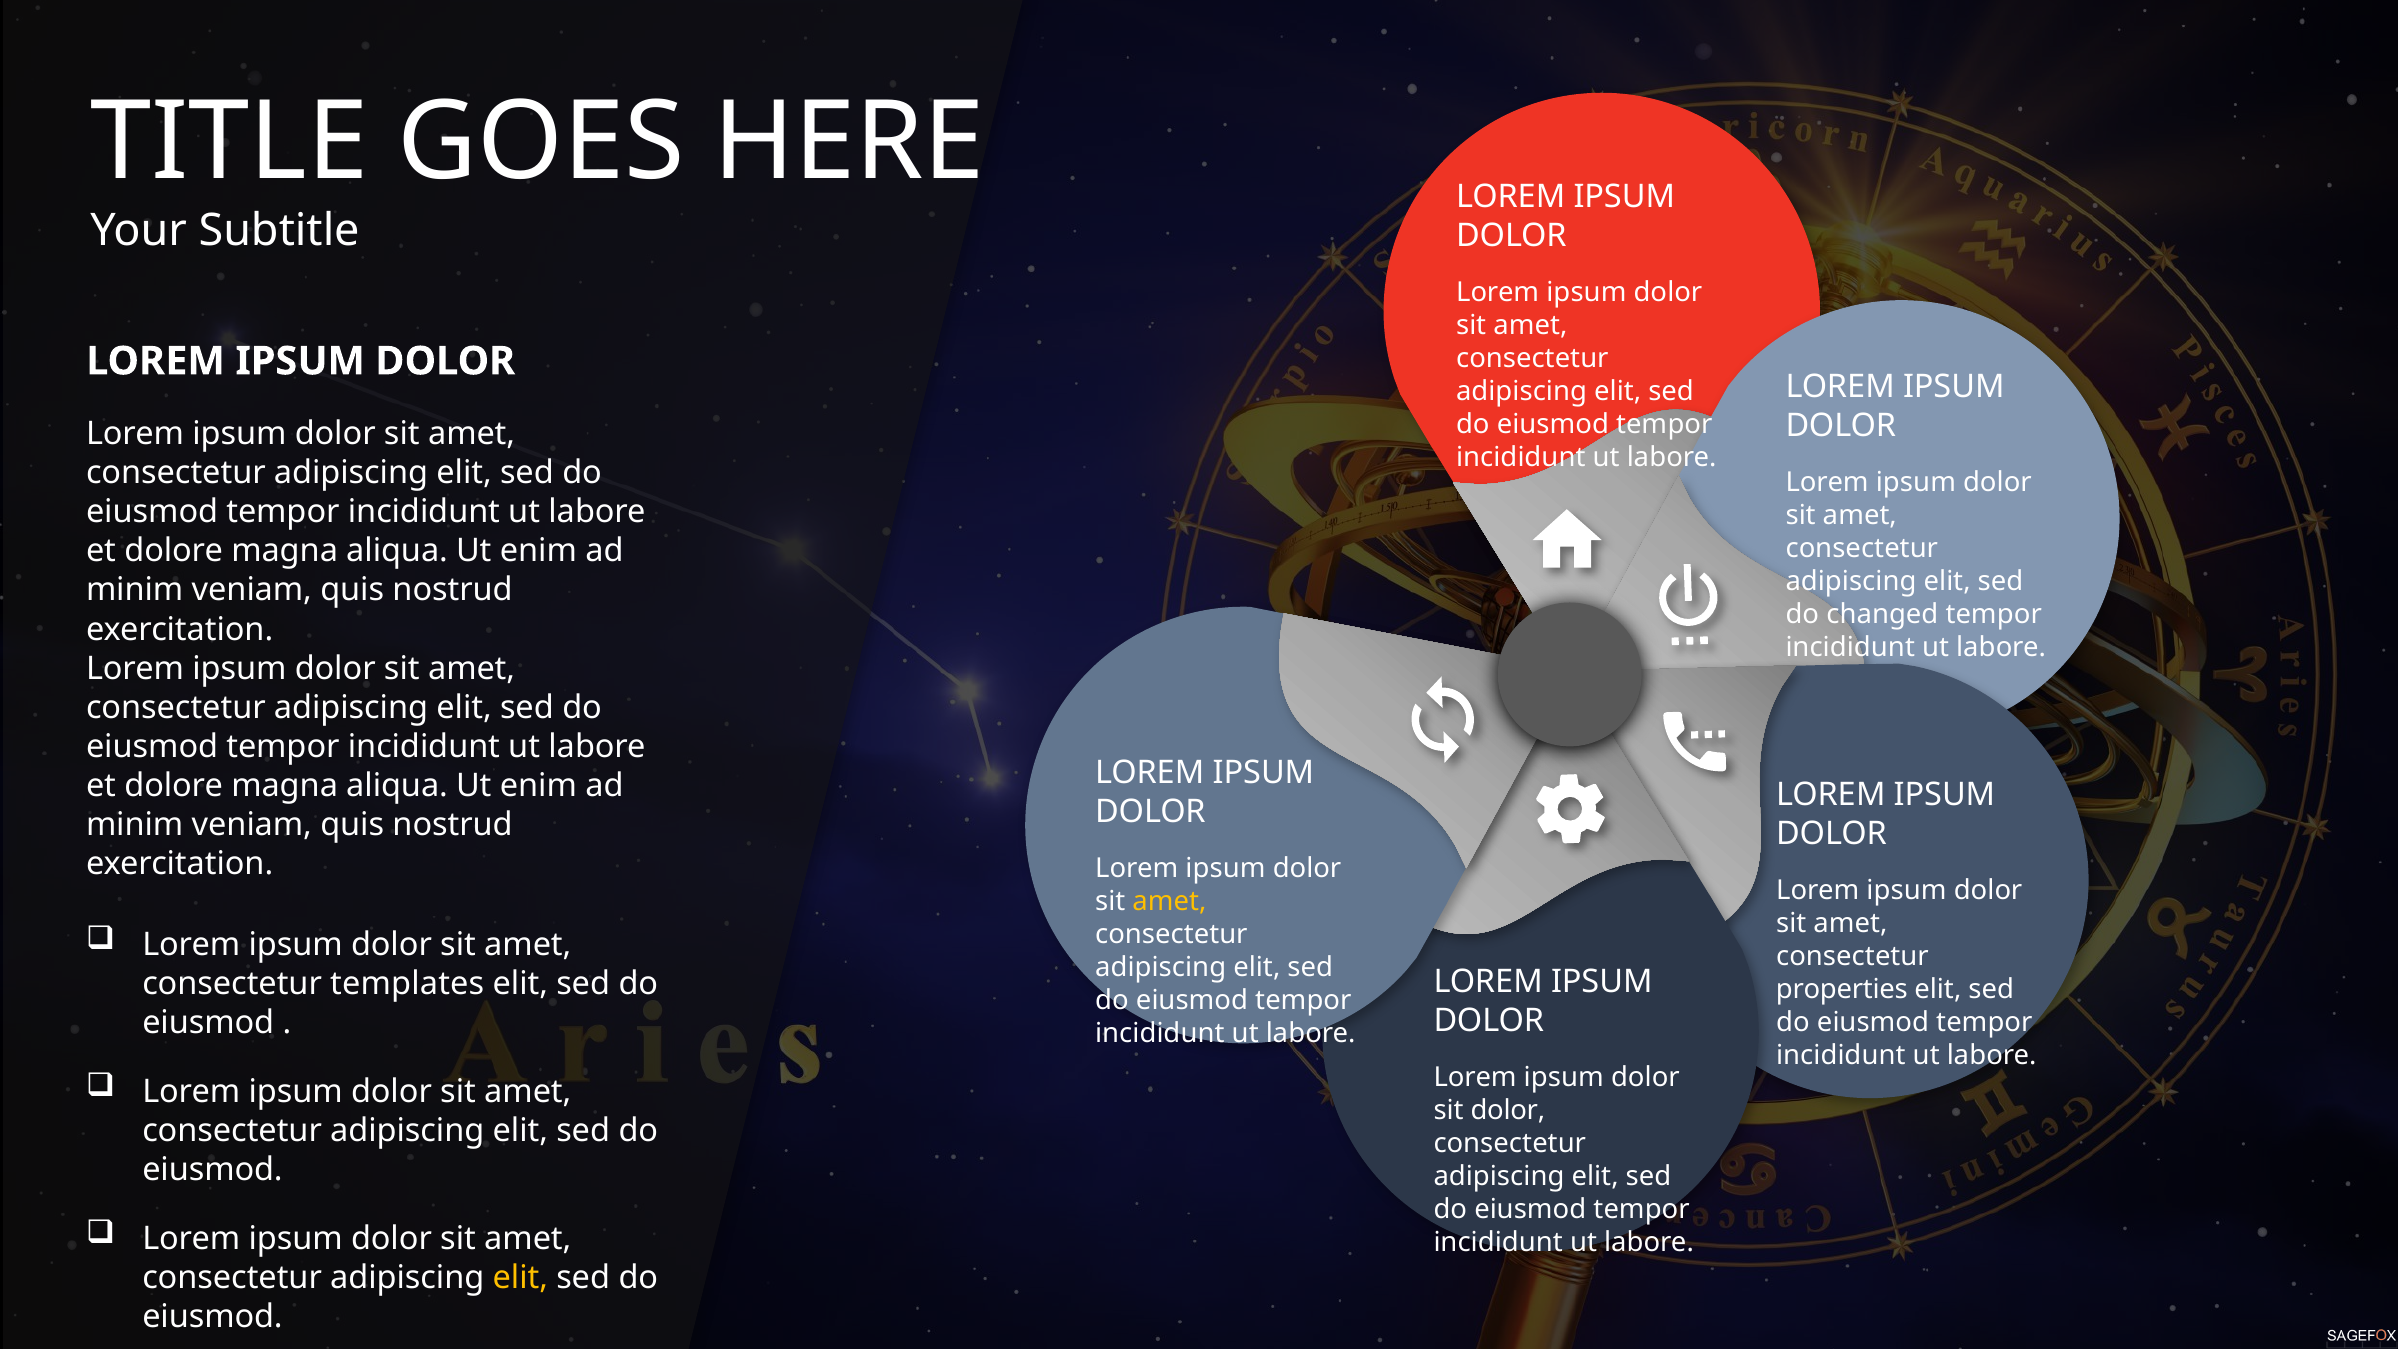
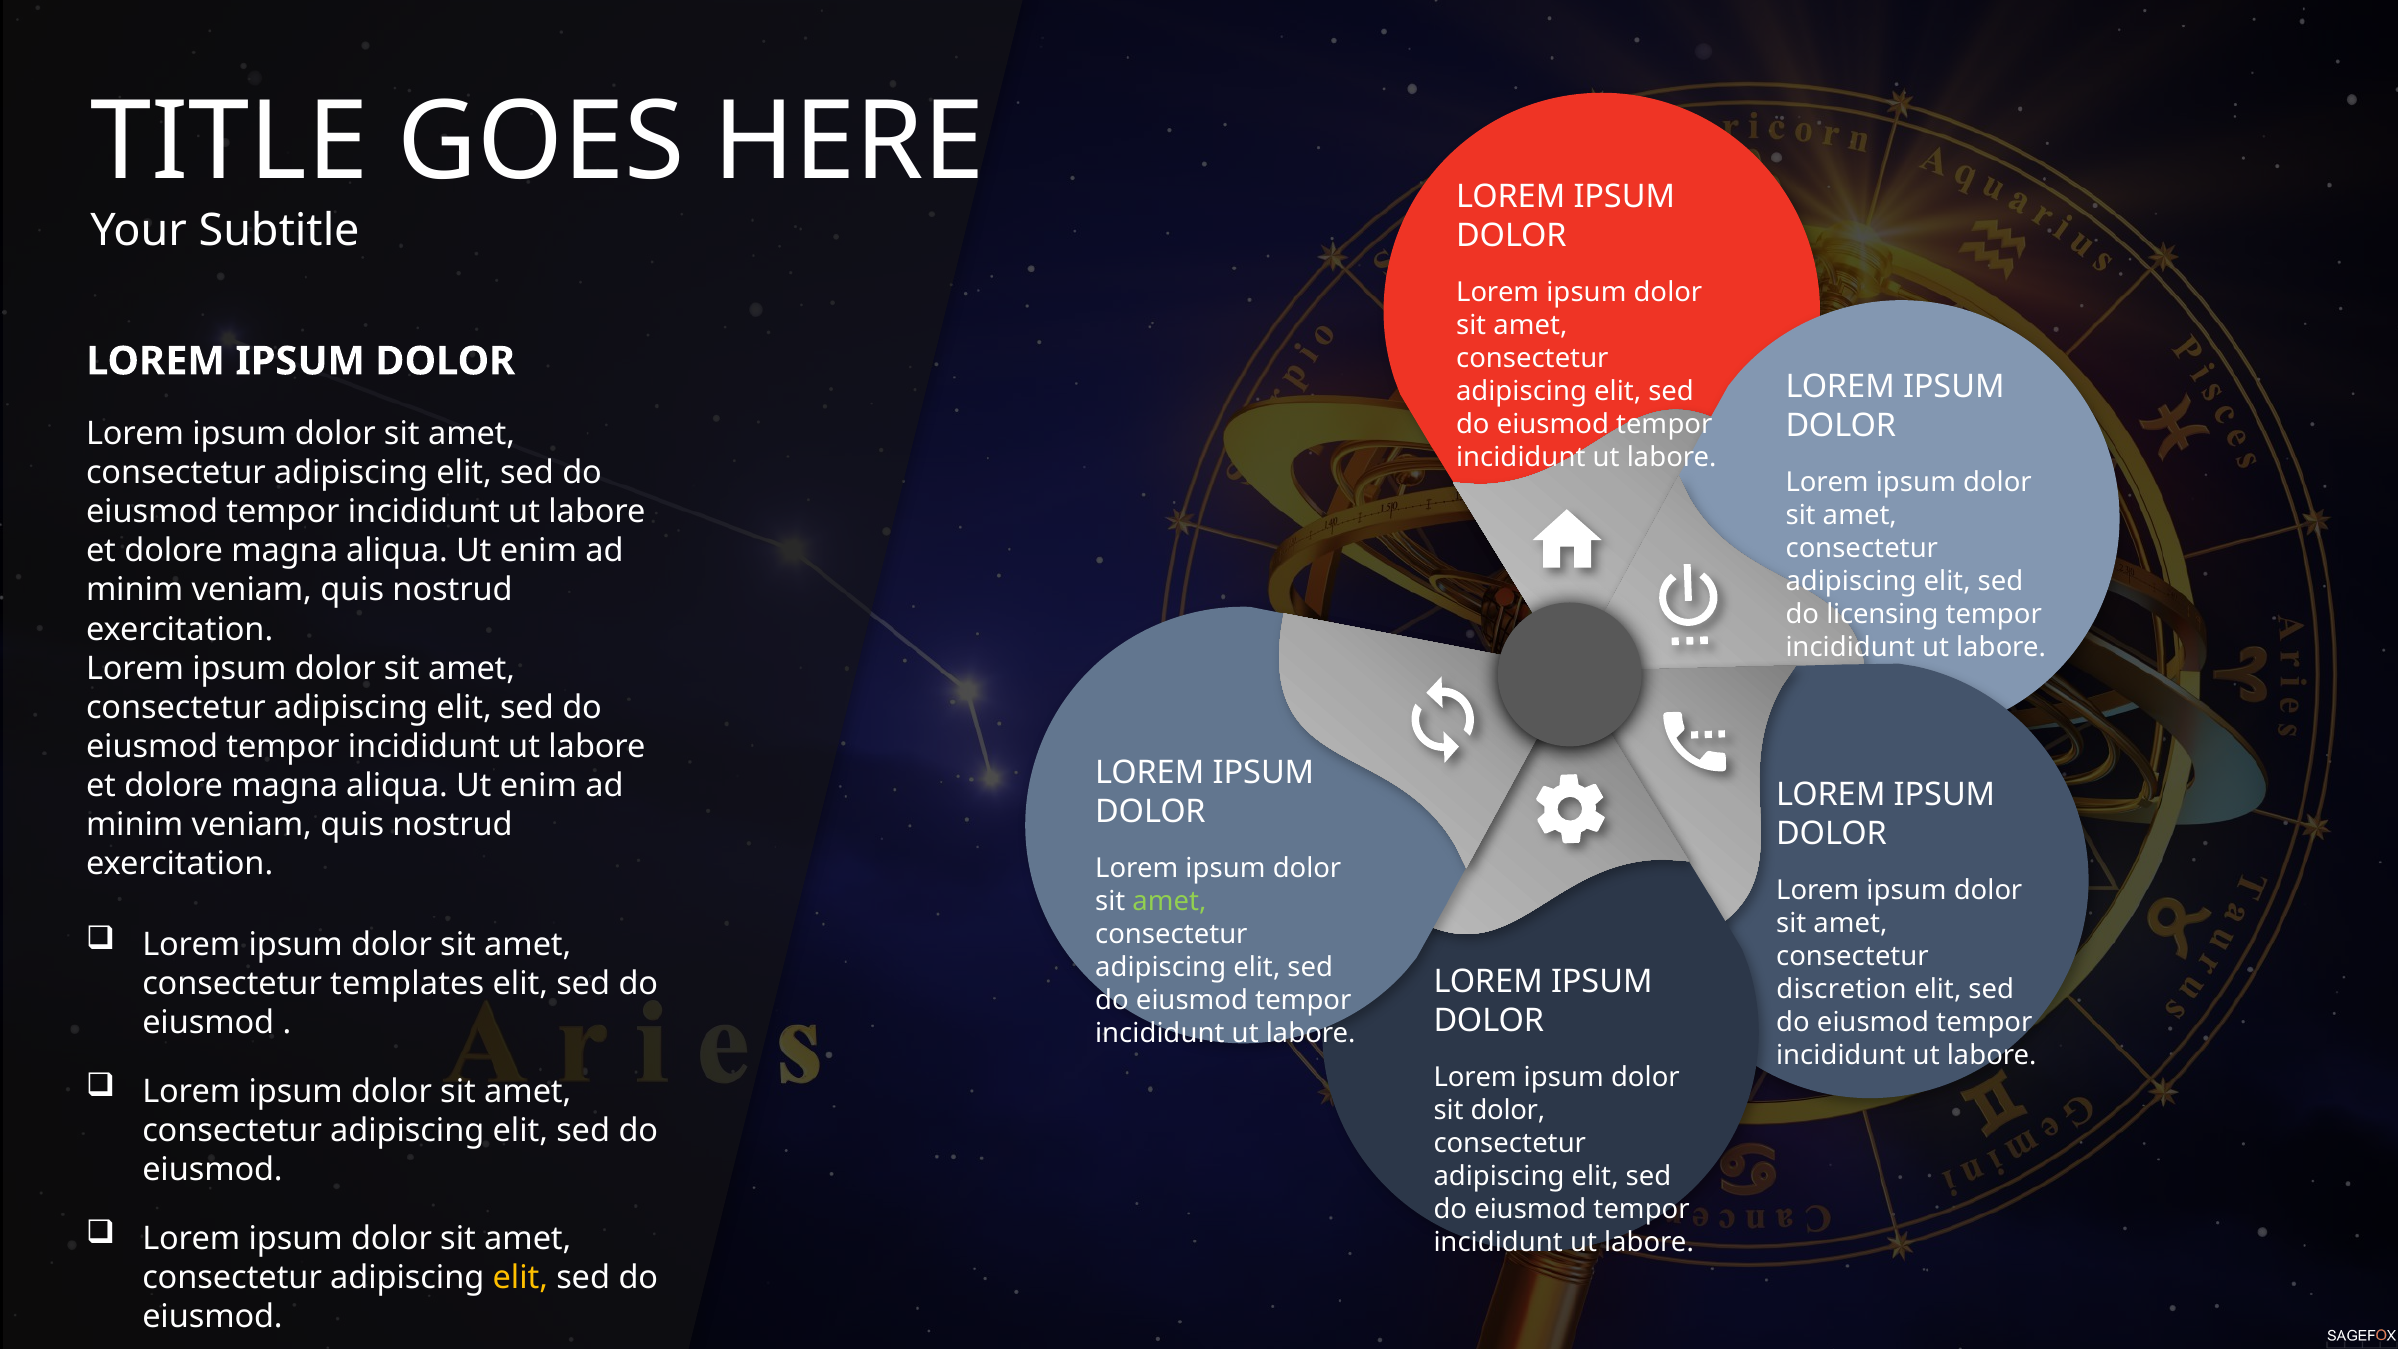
changed: changed -> licensing (1882, 615)
amet colour: yellow -> light green (1169, 902)
properties: properties -> discretion (1842, 989)
